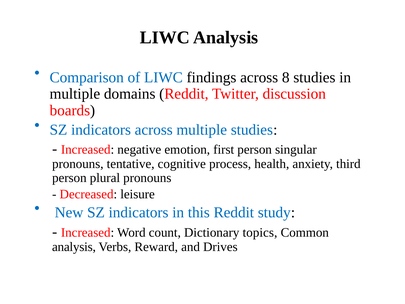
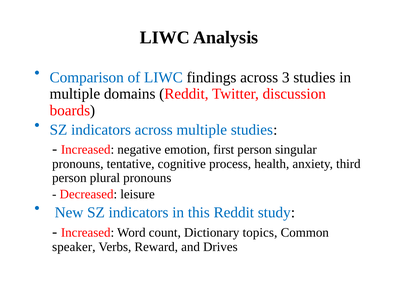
8: 8 -> 3 (286, 77)
analysis: analysis -> speaker (74, 247)
